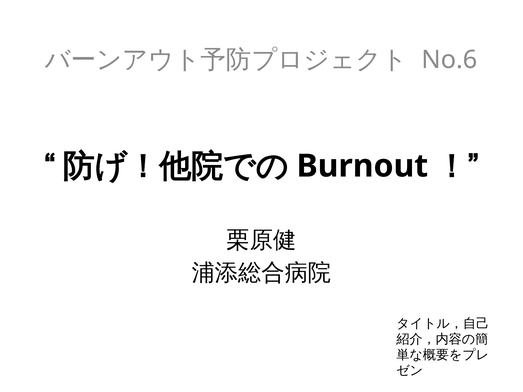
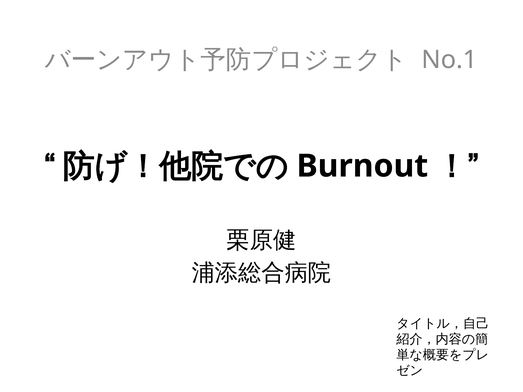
No.6: No.6 -> No.1 (449, 60)
